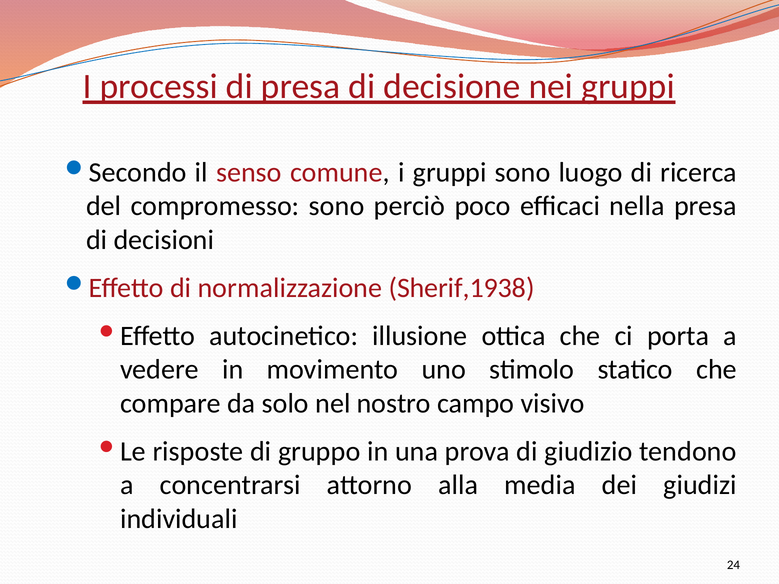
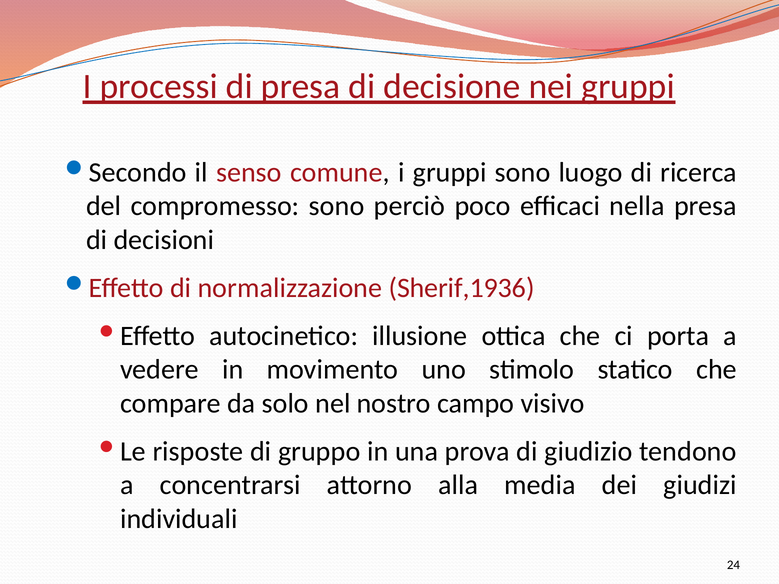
Sherif,1938: Sherif,1938 -> Sherif,1936 (462, 288)
